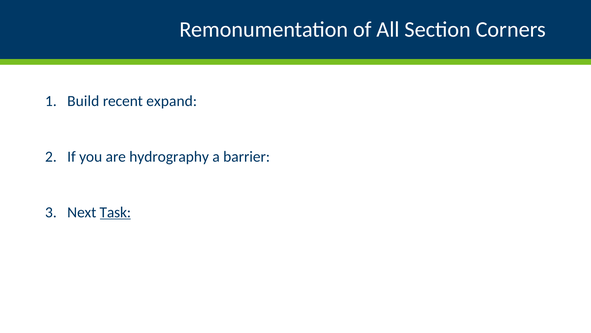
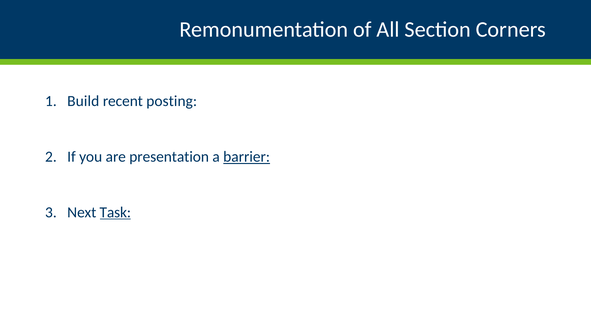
expand: expand -> posting (172, 101)
hydrography: hydrography -> presentation (169, 157)
barrier underline: none -> present (247, 157)
